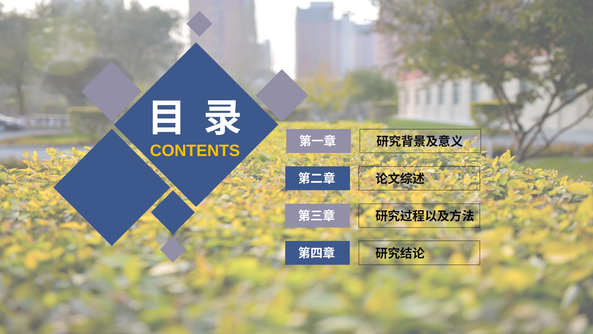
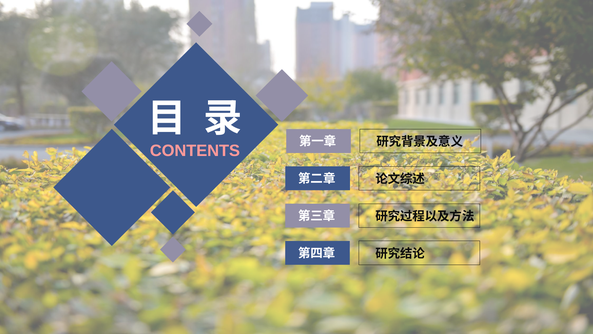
CONTENTS colour: yellow -> pink (195, 150)
